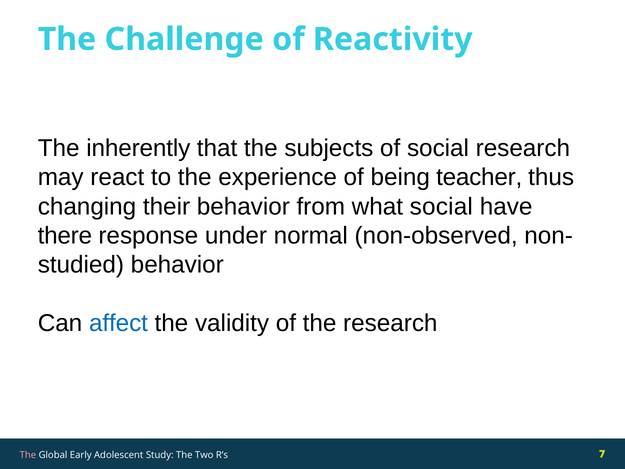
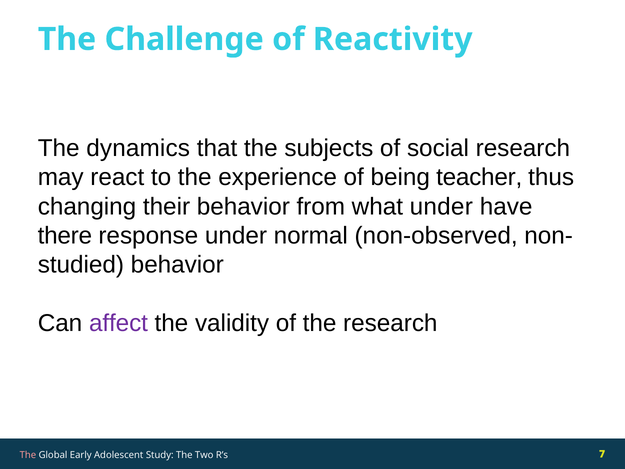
inherently: inherently -> dynamics (138, 148)
what social: social -> under (441, 206)
affect colour: blue -> purple (119, 323)
